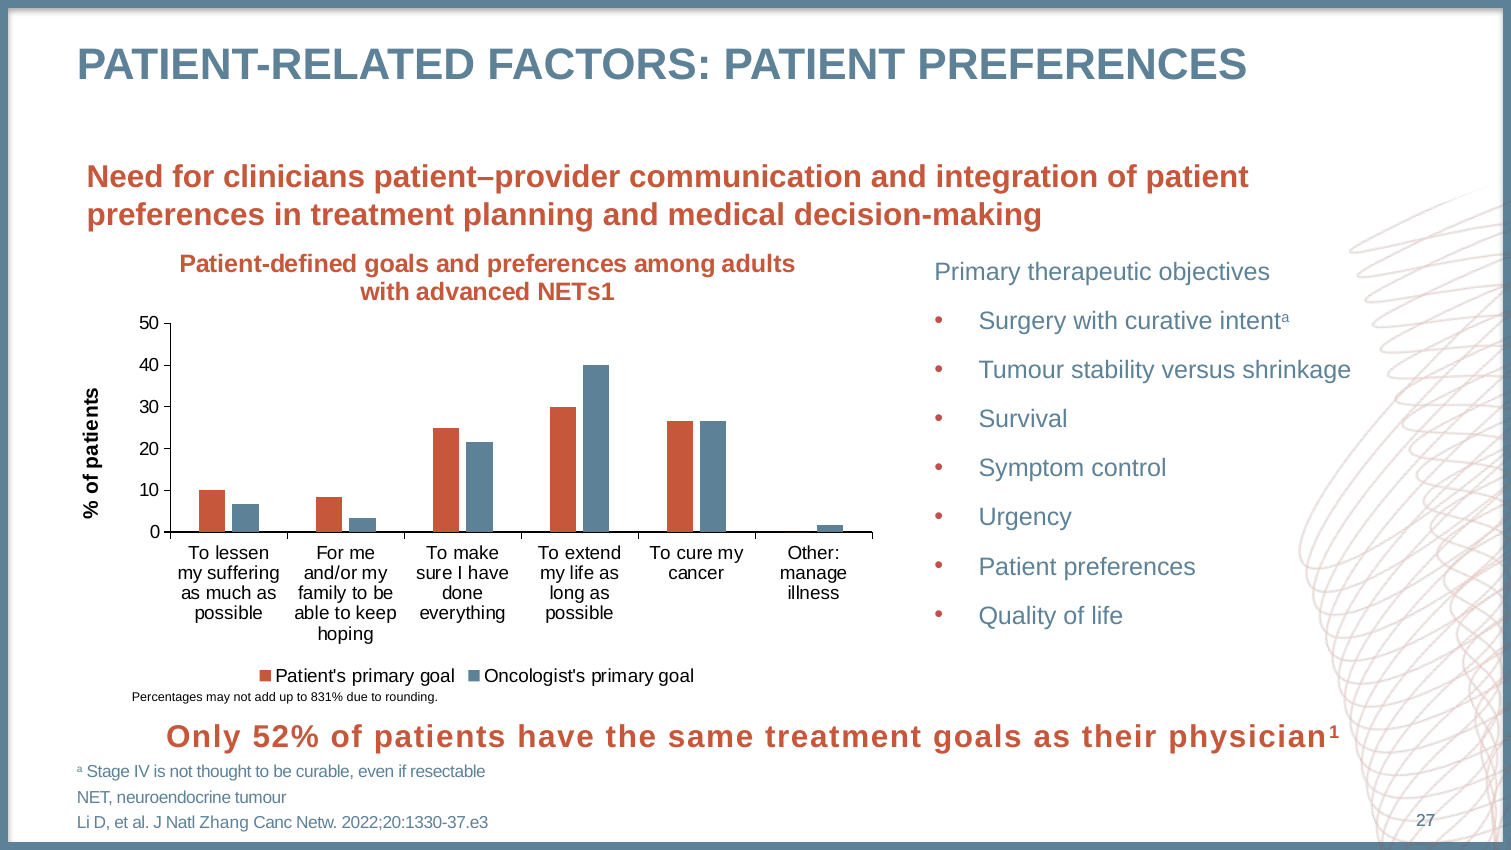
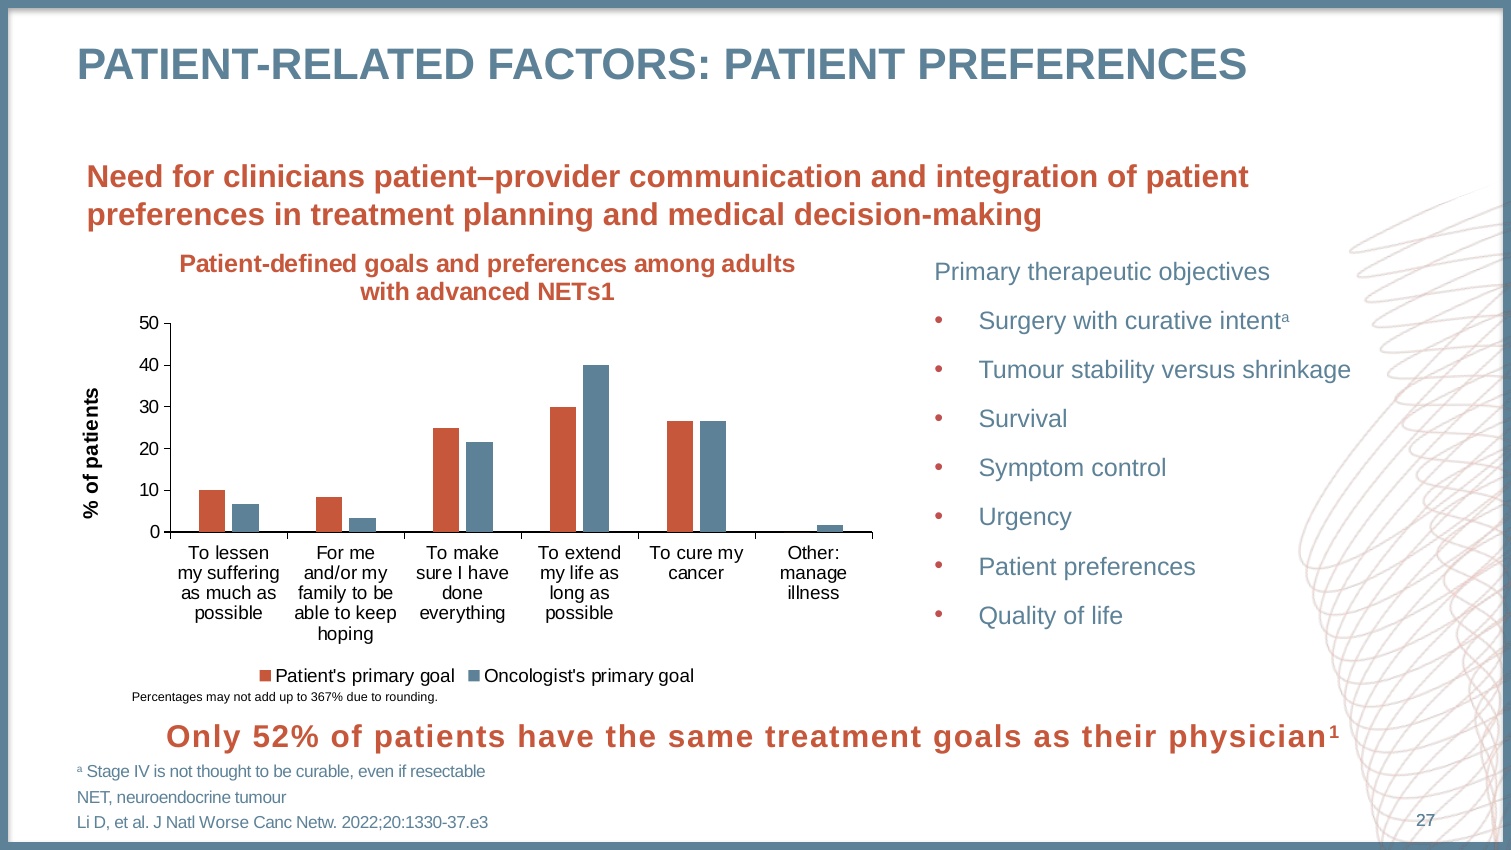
831%: 831% -> 367% (327, 698)
Zhang: Zhang -> Worse (224, 823)
